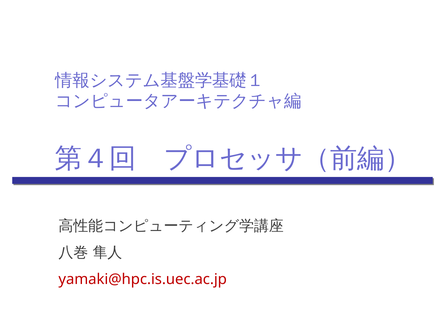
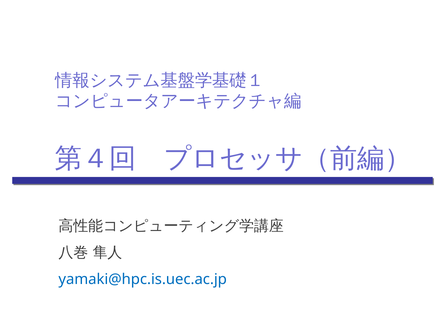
yamaki@hpc.is.uec.ac.jp colour: red -> blue (143, 280)
